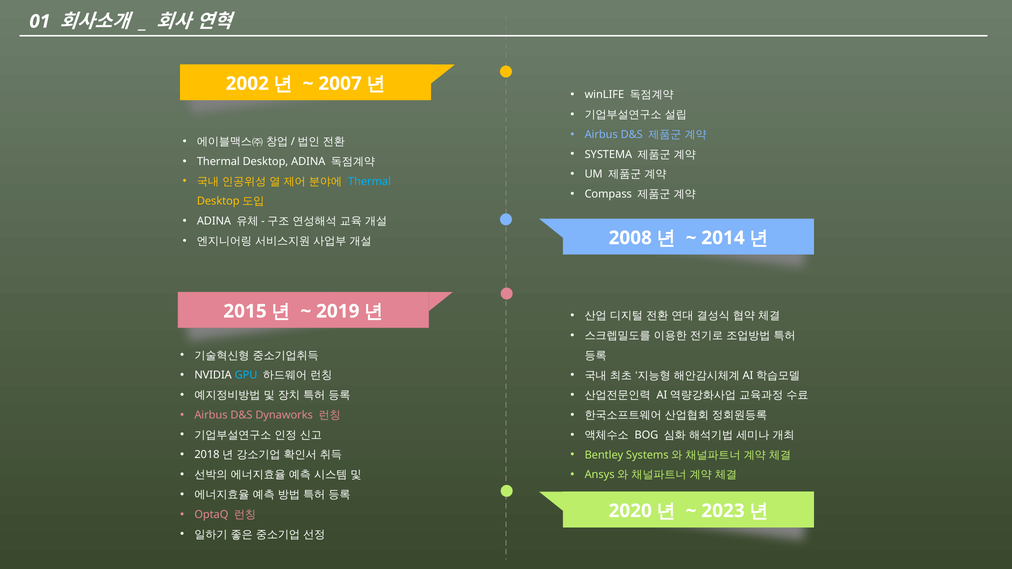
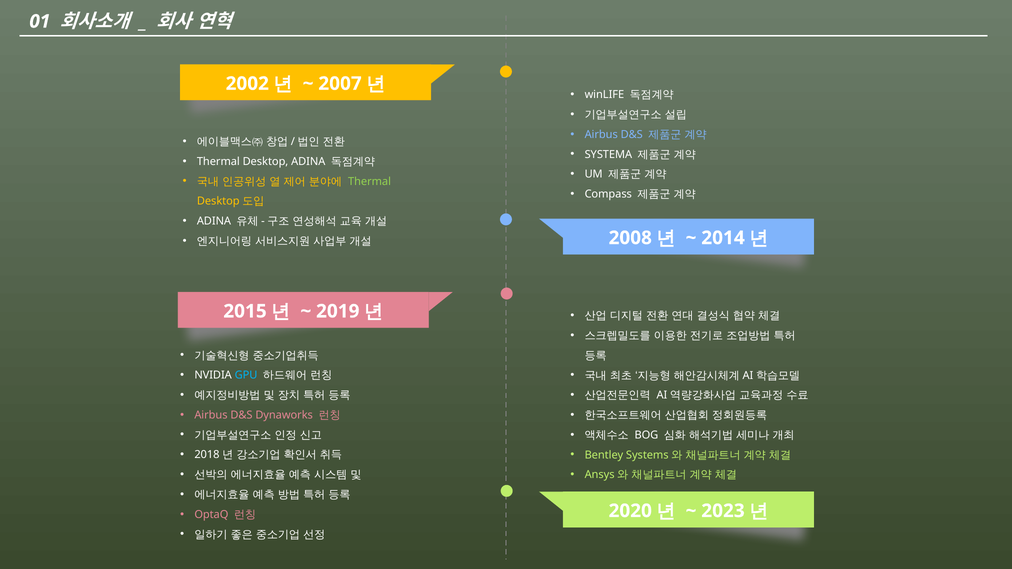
Thermal colour: light blue -> light green (370, 181)
